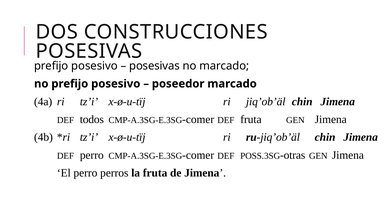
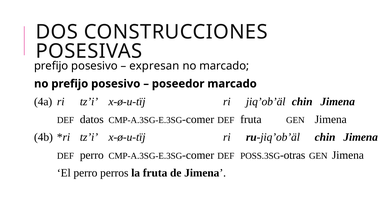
posesivas: posesivas -> expresan (154, 66)
todos: todos -> datos (92, 120)
